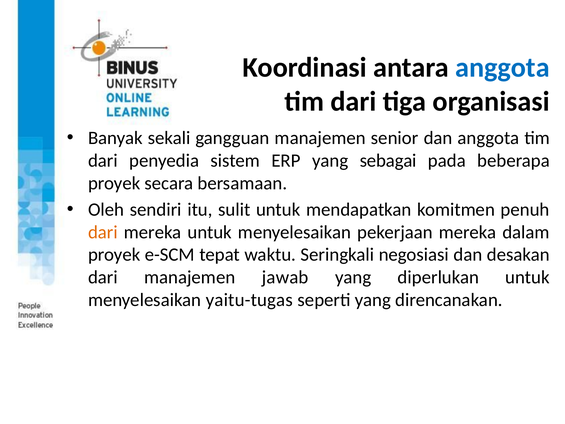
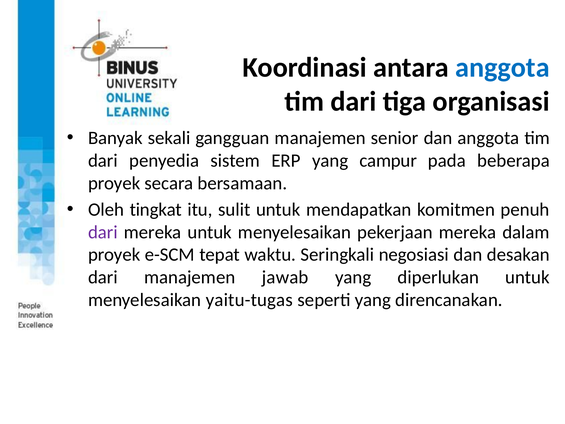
sebagai: sebagai -> campur (388, 160)
sendiri: sendiri -> tingkat (156, 209)
dari colour: orange -> purple (103, 232)
